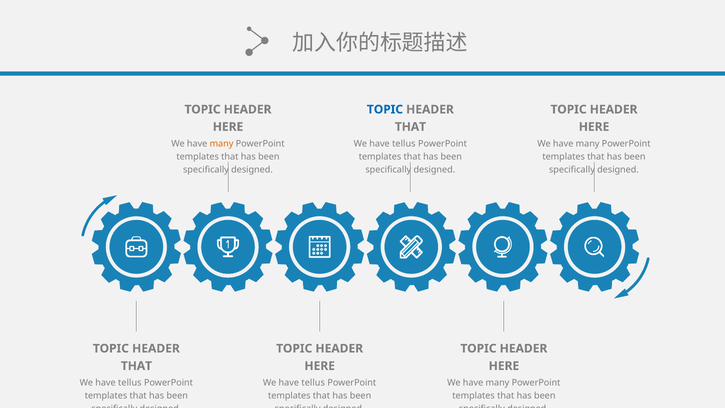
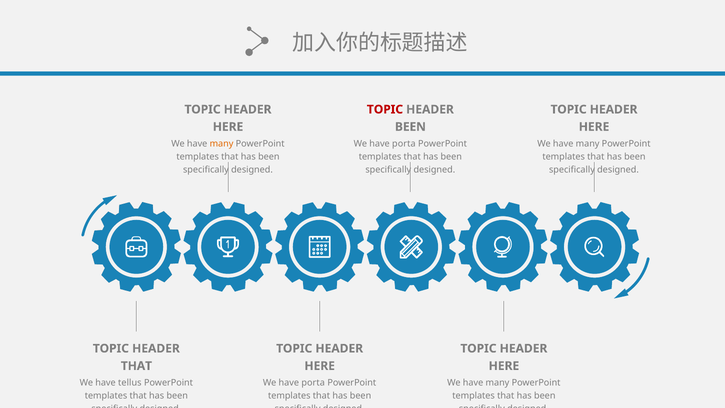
TOPIC colour: blue -> red (385, 109)
THAT: THAT -> BEEN (410, 127)
tellus: tellus -> porta (404, 144)
tellus: tellus -> porta (313, 383)
